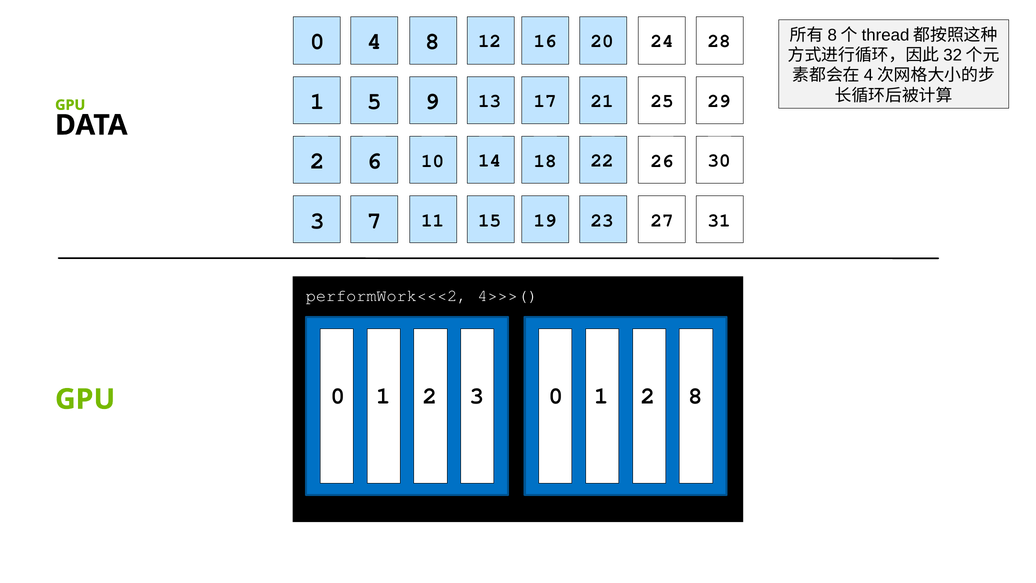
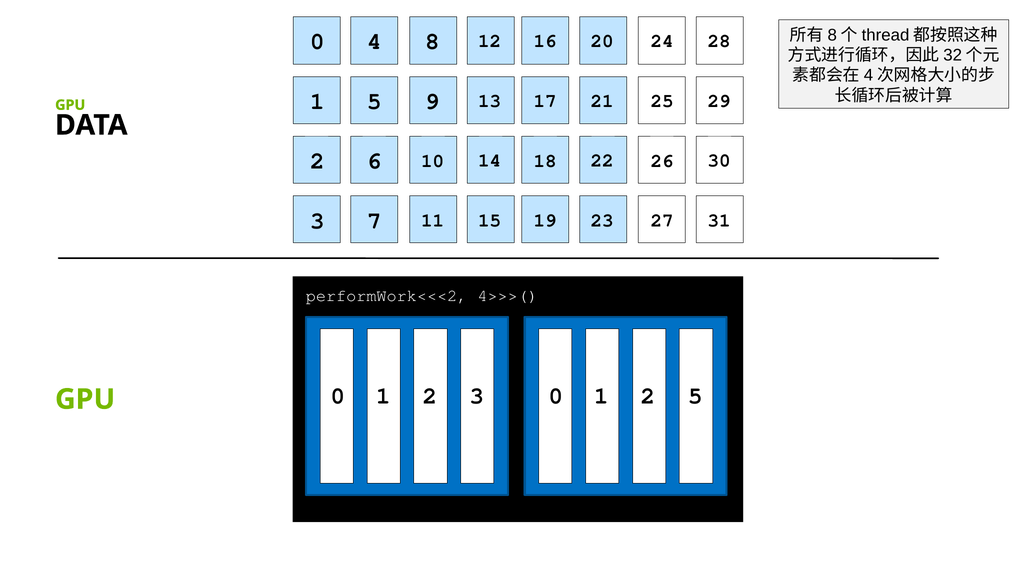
2 8: 8 -> 5 (695, 395)
